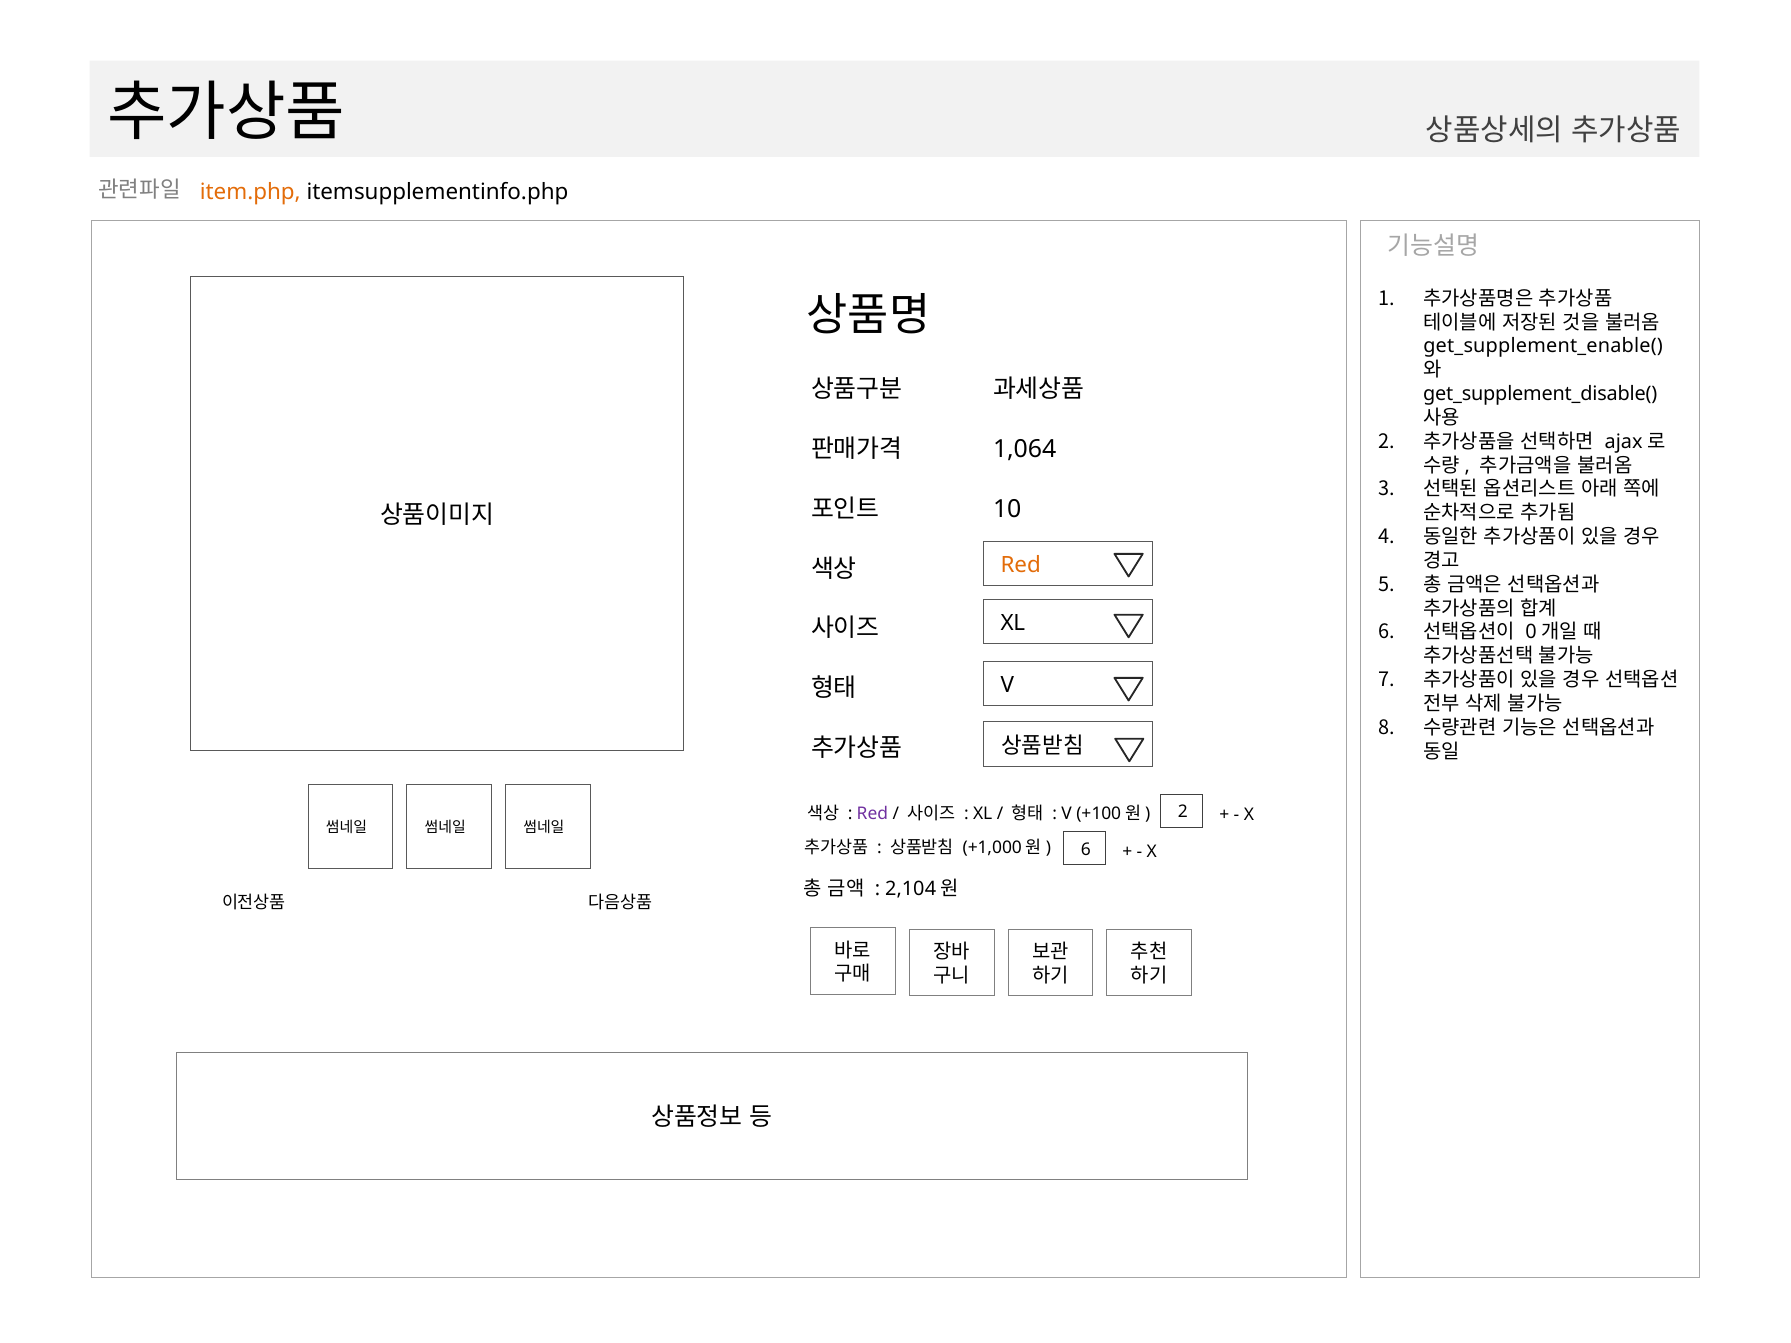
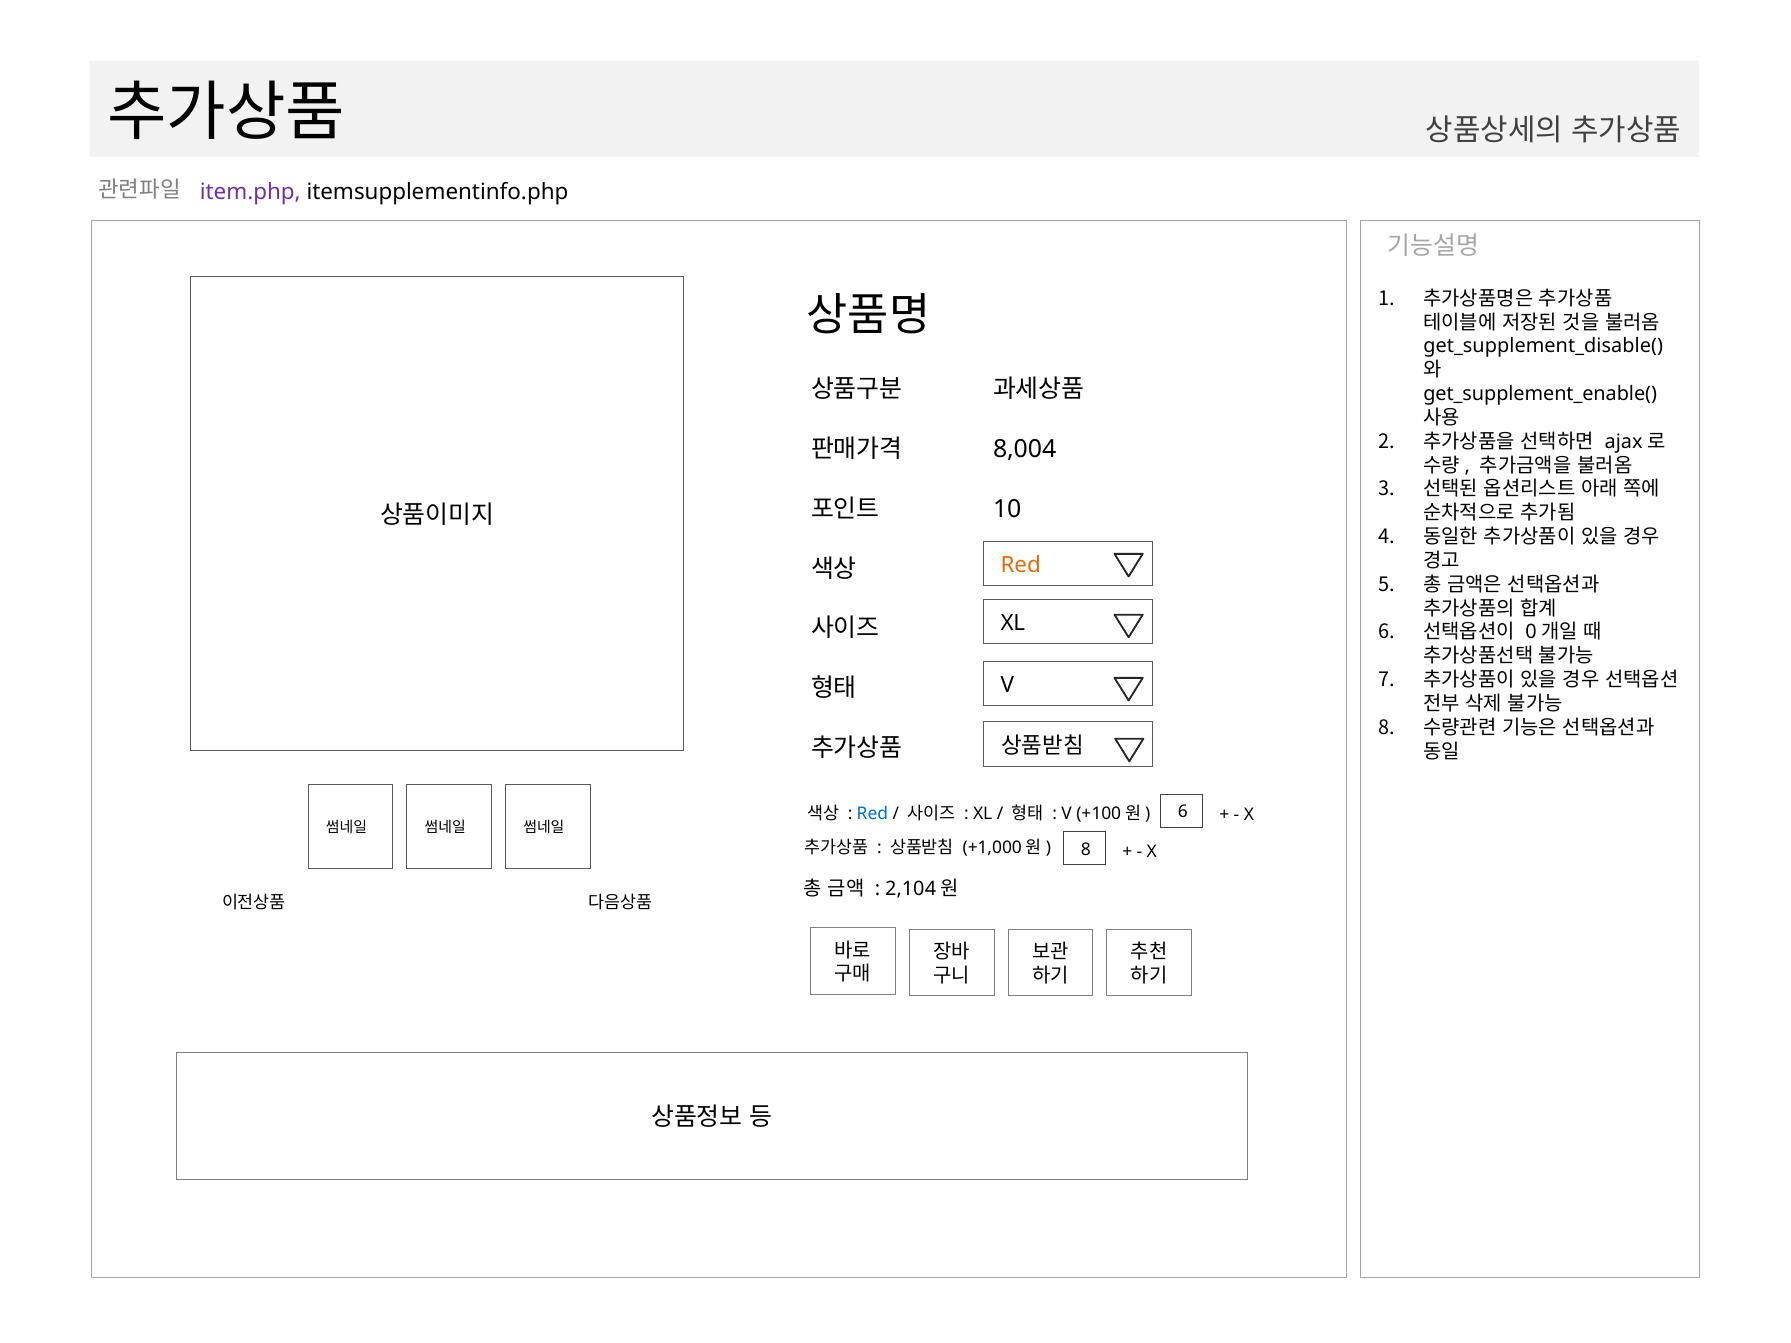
item.php colour: orange -> purple (250, 192)
get_supplement_enable(: get_supplement_enable( -> get_supplement_disable( (1543, 346)
get_supplement_disable(: get_supplement_disable( -> get_supplement_enable( (1540, 394)
1,064: 1,064 -> 8,004 (1025, 449)
Red colour: purple -> blue (872, 814)
2: 2 -> 6 (1183, 812)
6: 6 -> 8 (1086, 849)
